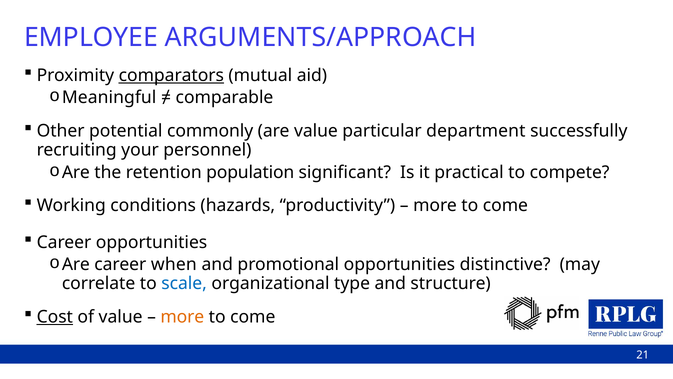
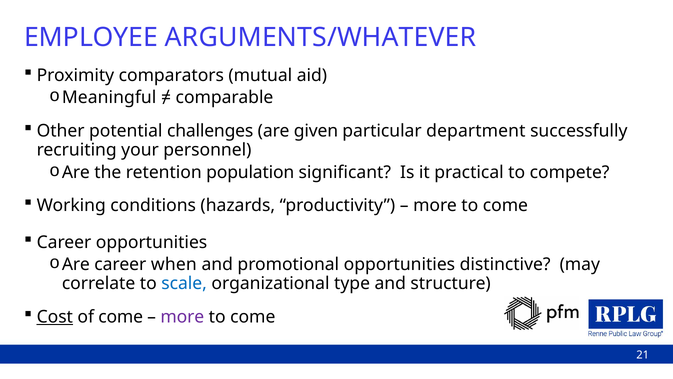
ARGUMENTS/APPROACH: ARGUMENTS/APPROACH -> ARGUMENTS/WHATEVER (321, 37)
comparators underline: present -> none (171, 75)
commonly: commonly -> challenges (210, 131)
are value: value -> given (316, 131)
of value: value -> come (121, 316)
more colour: orange -> purple (182, 316)
